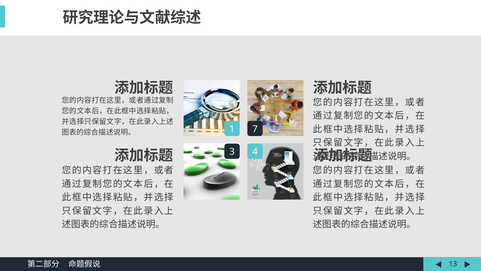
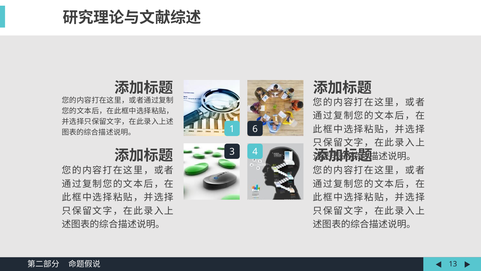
7: 7 -> 6 (255, 129)
